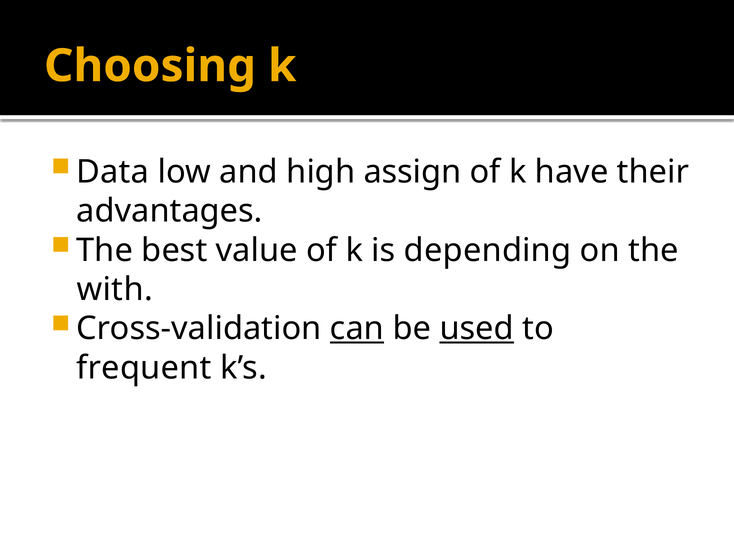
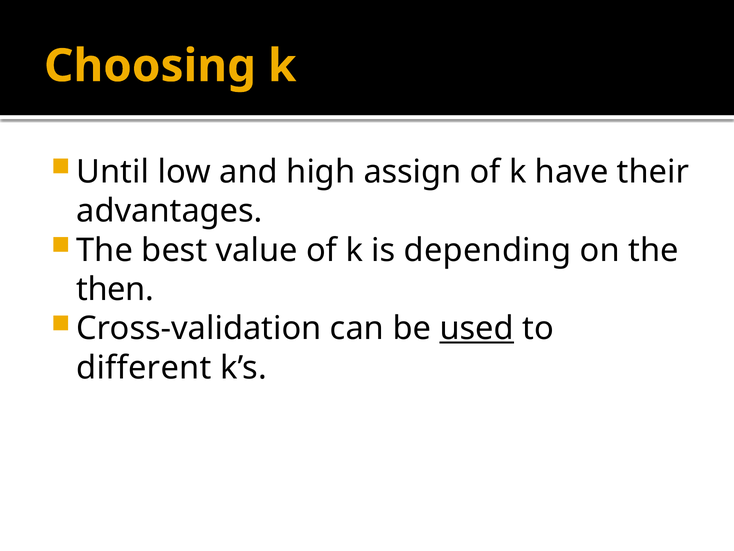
Data: Data -> Until (113, 172)
with: with -> then (115, 289)
can underline: present -> none (357, 328)
frequent: frequent -> different (144, 367)
